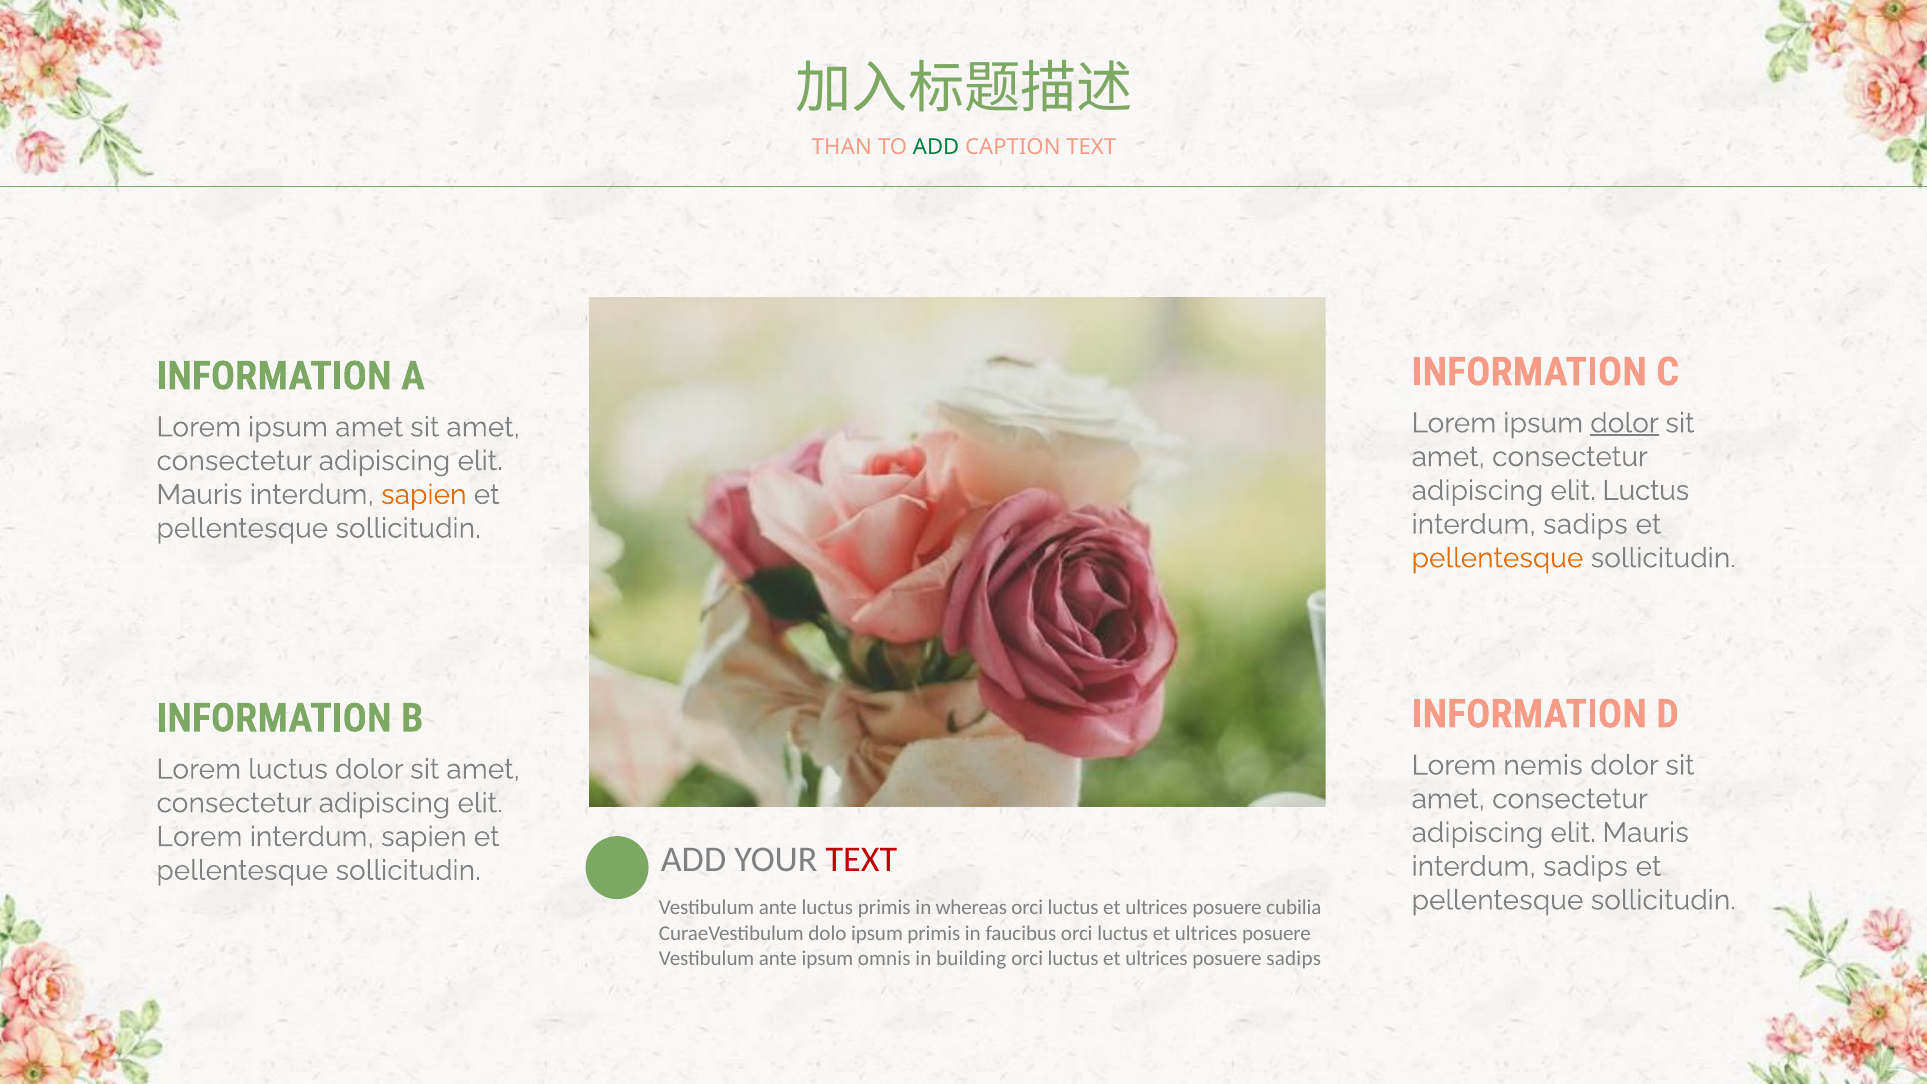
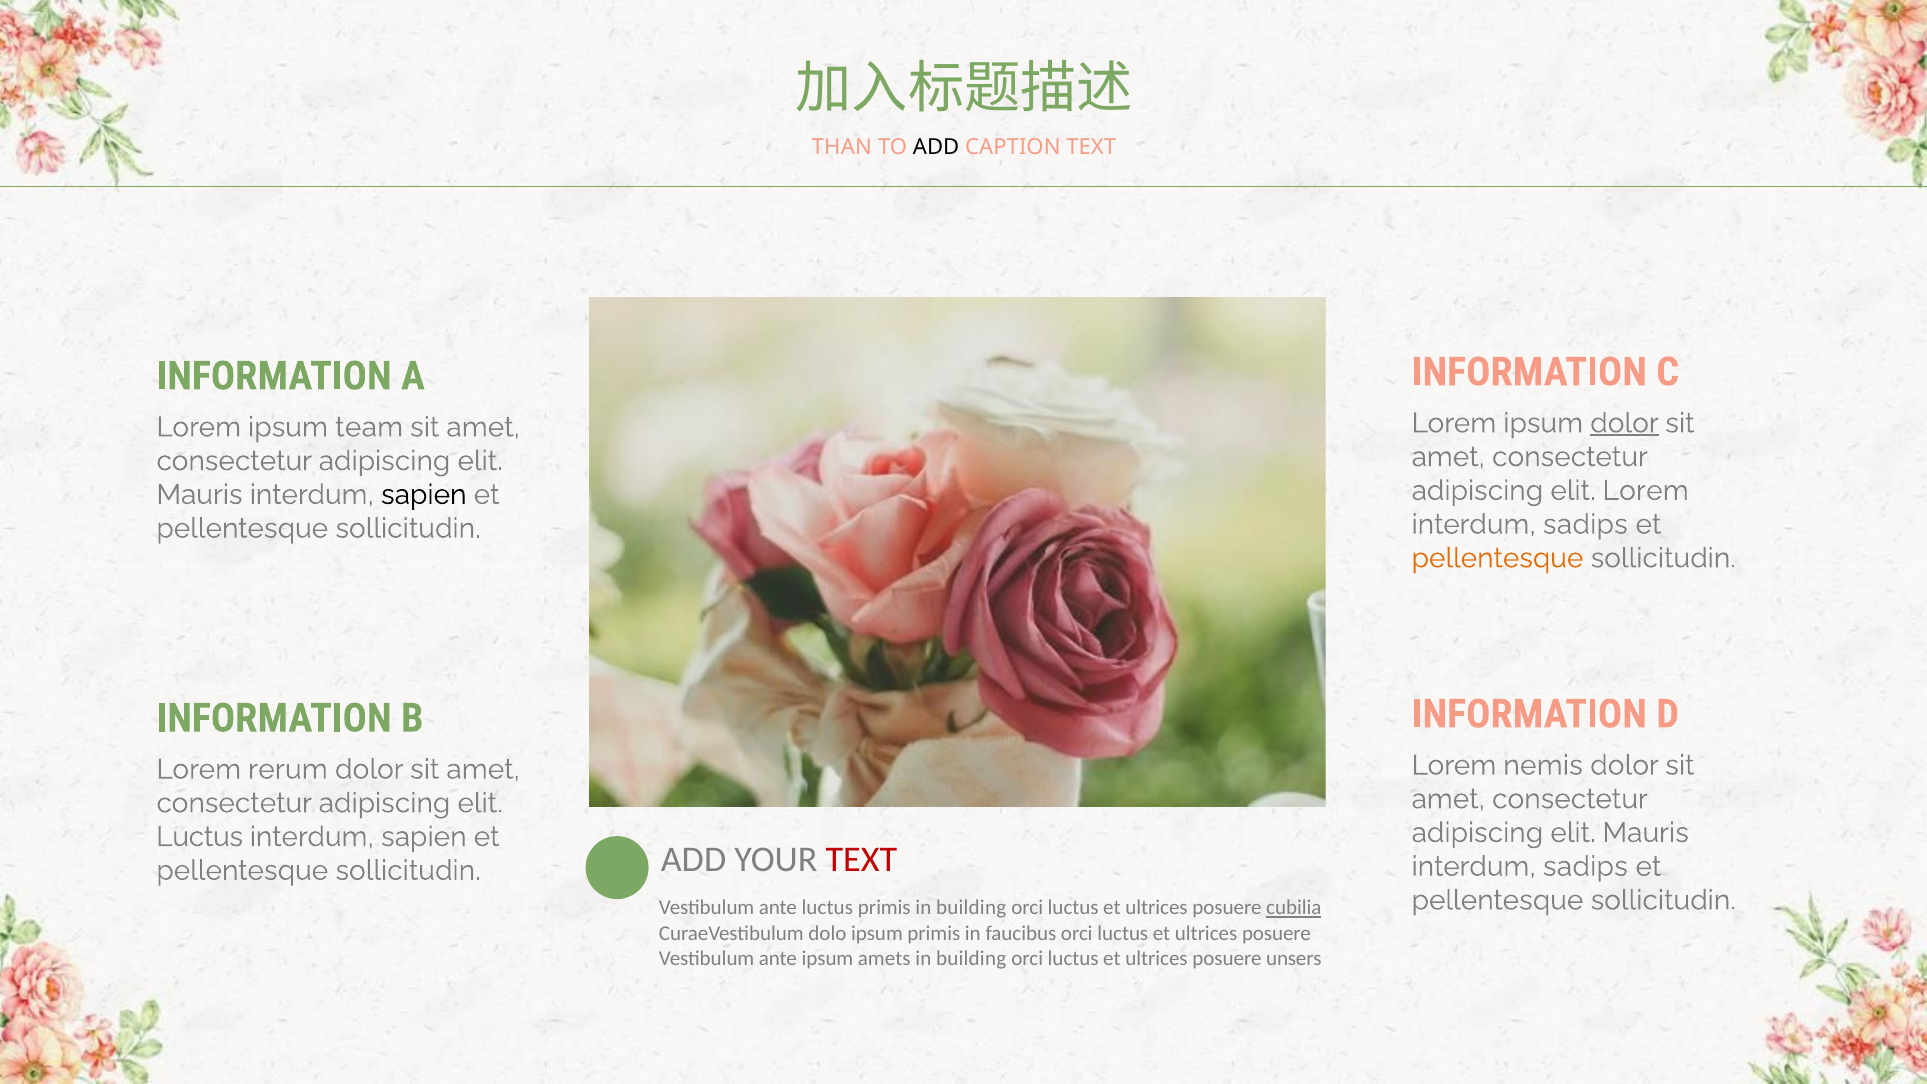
ADD colour: green -> black (936, 147)
ipsum amet: amet -> team (369, 427)
elit Luctus: Luctus -> Lorem (1646, 491)
sapien colour: orange -> black (424, 495)
Lorem luctus: luctus -> rerum (288, 770)
Lorem: Lorem -> Luctus (200, 837)
primis in whereas: whereas -> building (971, 908)
cubilia underline: none -> present (1294, 908)
omnis: omnis -> amets (884, 959)
posuere sadips: sadips -> unsers (1294, 959)
